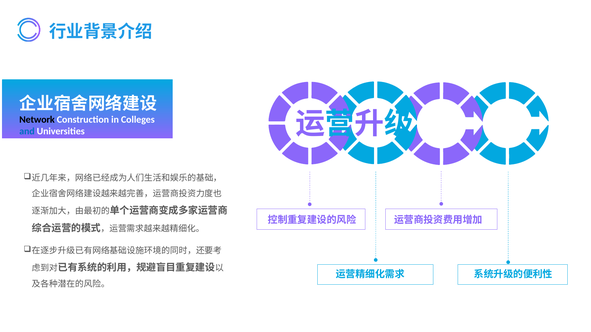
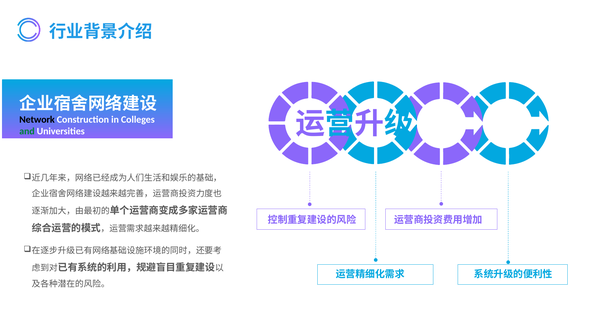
and colour: blue -> green (27, 132)
